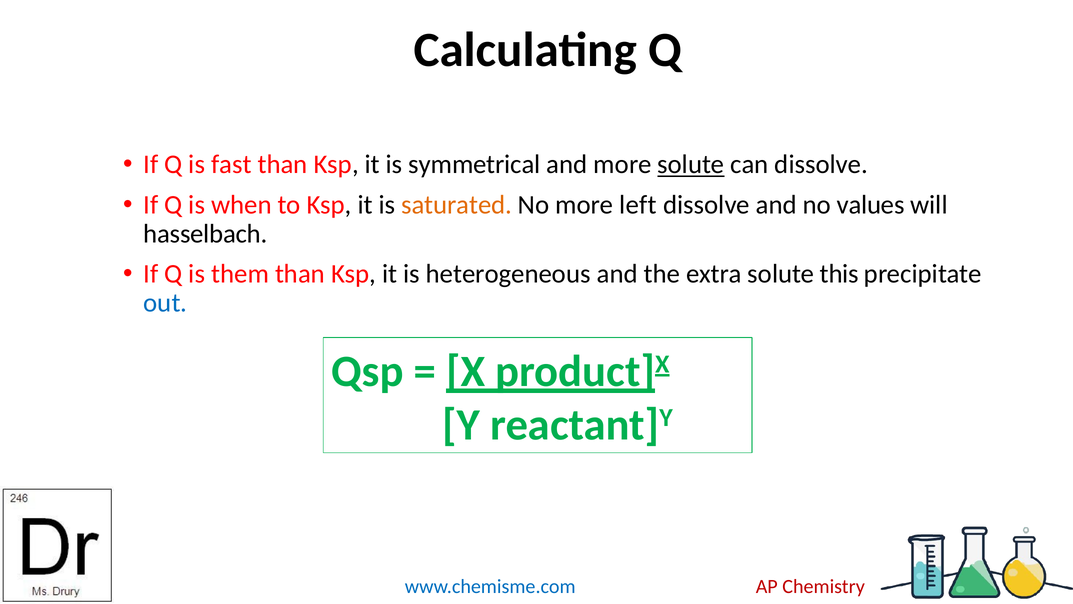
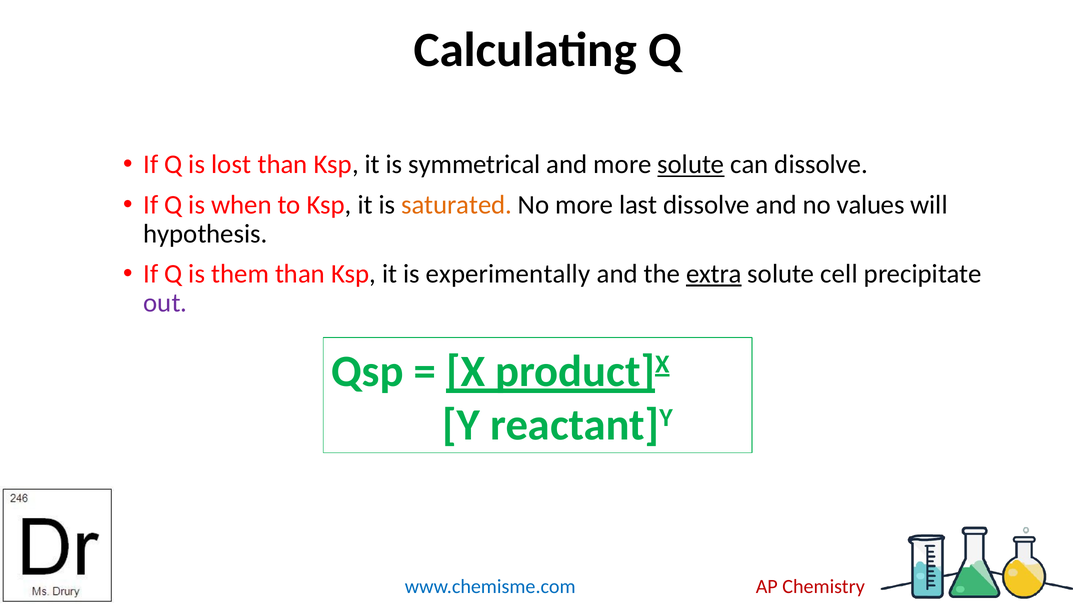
fast: fast -> lost (231, 165)
left: left -> last (638, 205)
hasselbach: hasselbach -> hypothesis (205, 234)
heterogeneous: heterogeneous -> experimentally (508, 274)
extra underline: none -> present (714, 274)
this: this -> cell (839, 274)
out colour: blue -> purple (165, 303)
